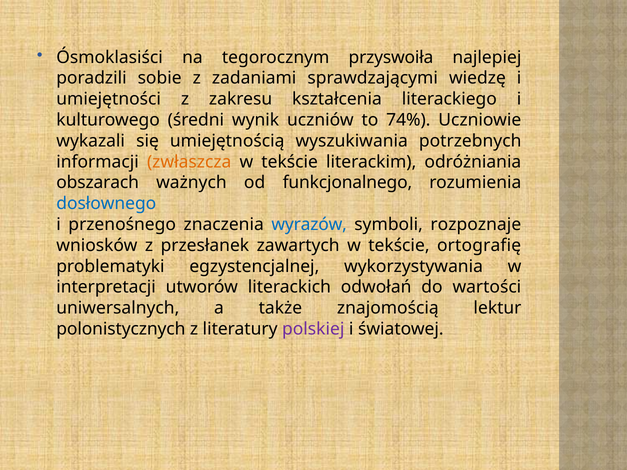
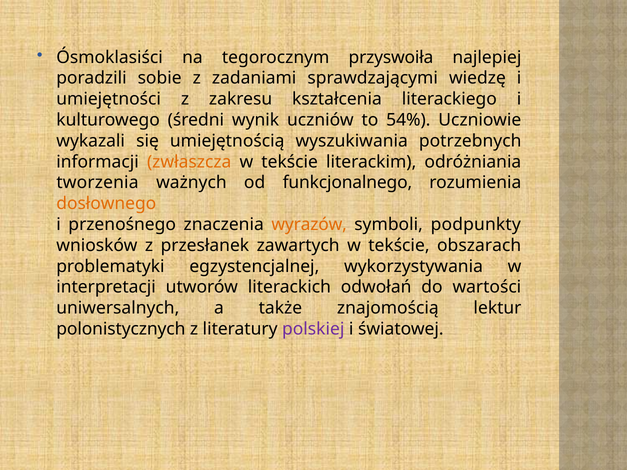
74%: 74% -> 54% (408, 120)
obszarach: obszarach -> tworzenia (97, 183)
dosłownego colour: blue -> orange (106, 204)
wyrazów colour: blue -> orange (309, 225)
rozpoznaje: rozpoznaje -> podpunkty (476, 225)
ortografię: ortografię -> obszarach (479, 246)
